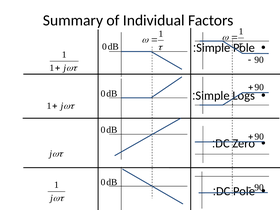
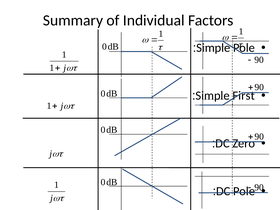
Logs: Logs -> First (244, 96)
